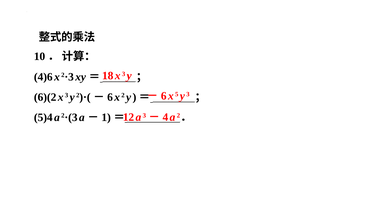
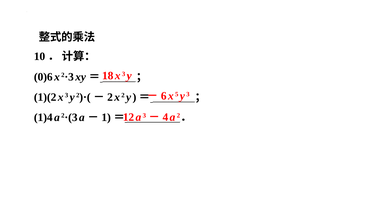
4)6: 4)6 -> 0)6 (43, 77)
6)(2: 6)(2 -> 1)(2 (45, 97)
6: 6 -> 2 (110, 97)
5)4: 5)4 -> 1)4 (43, 117)
